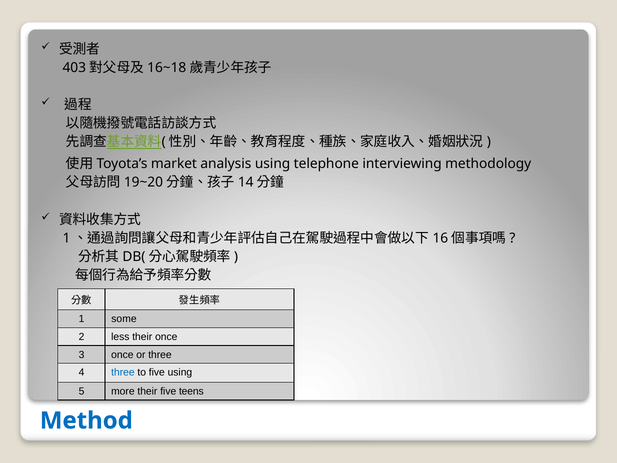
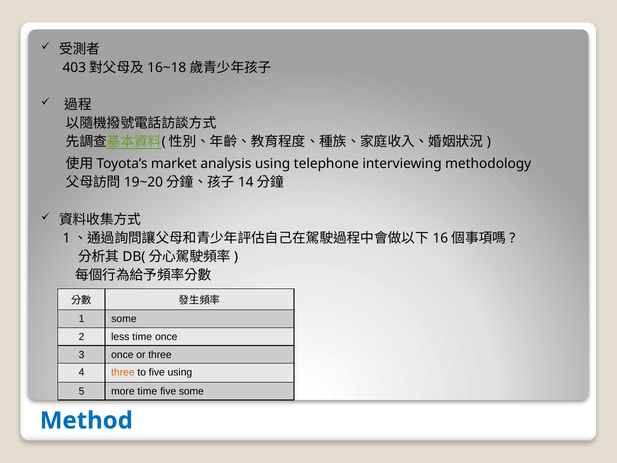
less their: their -> time (142, 337)
three colour: blue -> orange (123, 372)
more their: their -> time (147, 391)
five teens: teens -> some (191, 391)
